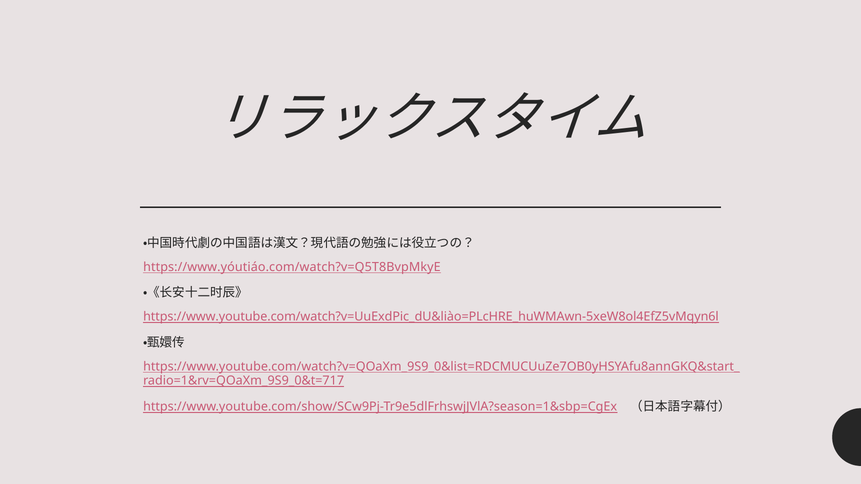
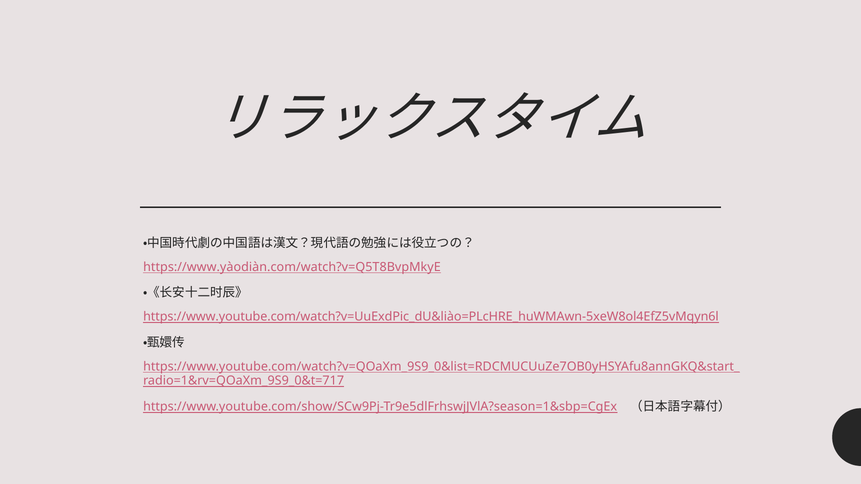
https://www.yóutiáo.com/watch?v=Q5T8BvpMkyE: https://www.yóutiáo.com/watch?v=Q5T8BvpMkyE -> https://www.yàodiàn.com/watch?v=Q5T8BvpMkyE (292, 267)
